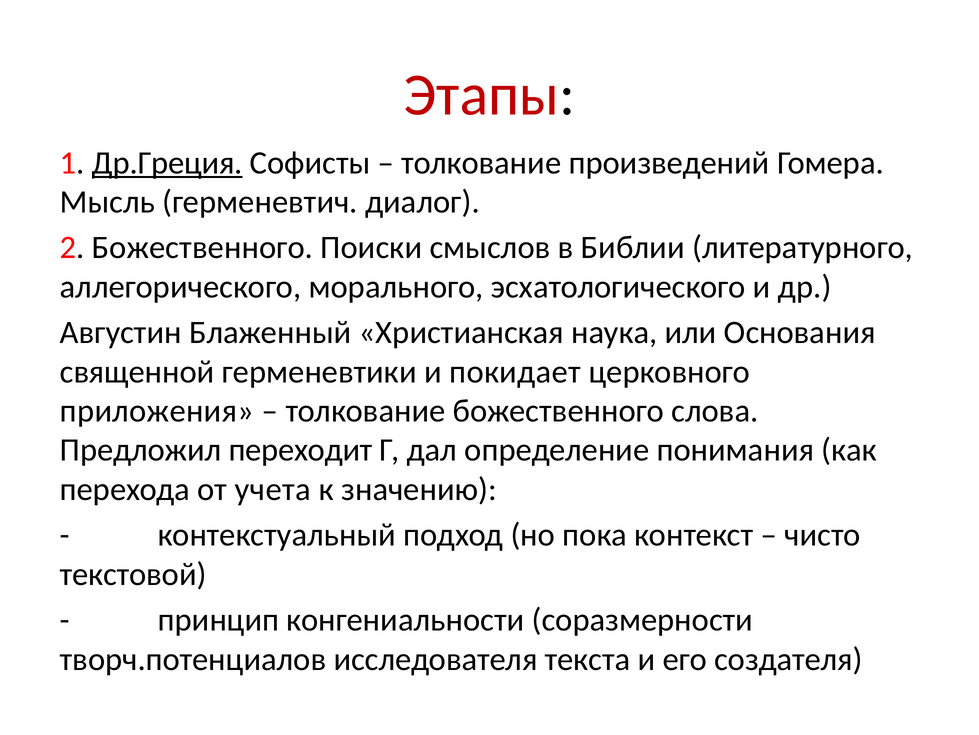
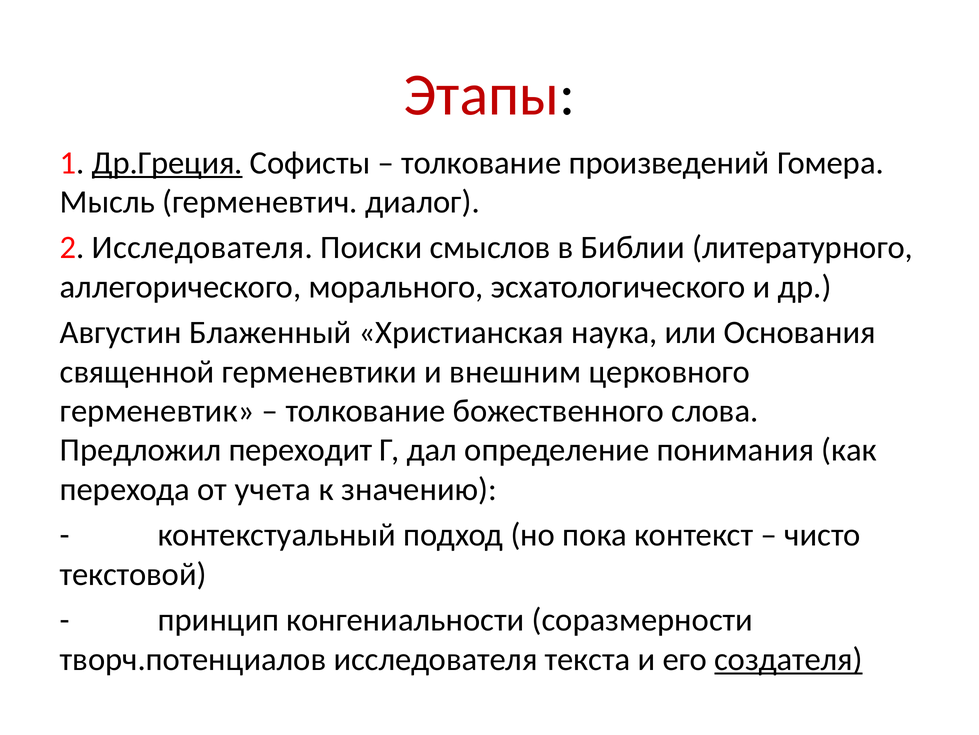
2 Божественного: Божественного -> Исследователя (202, 247)
покидает: покидает -> внешним (515, 371)
приложения: приложения -> герменевтик (157, 411)
создателя underline: none -> present (788, 659)
